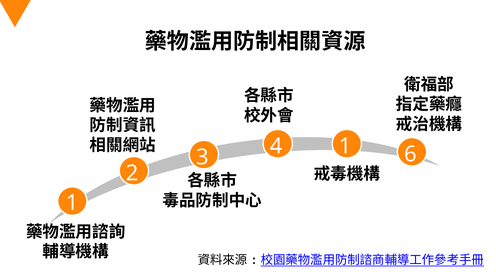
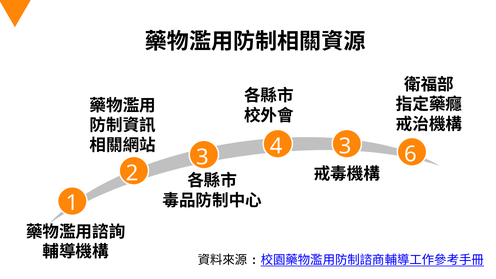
4 1: 1 -> 3 (345, 146)
